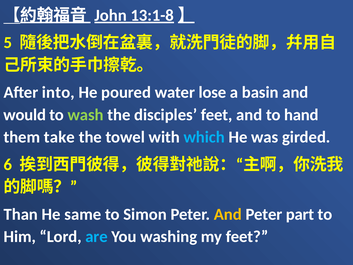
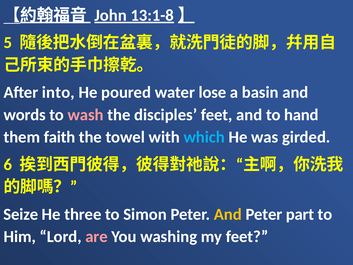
would: would -> words (25, 115)
wash colour: light green -> pink (86, 115)
take: take -> faith (60, 137)
Than: Than -> Seize (21, 214)
same: same -> three (83, 214)
are colour: light blue -> pink (97, 236)
